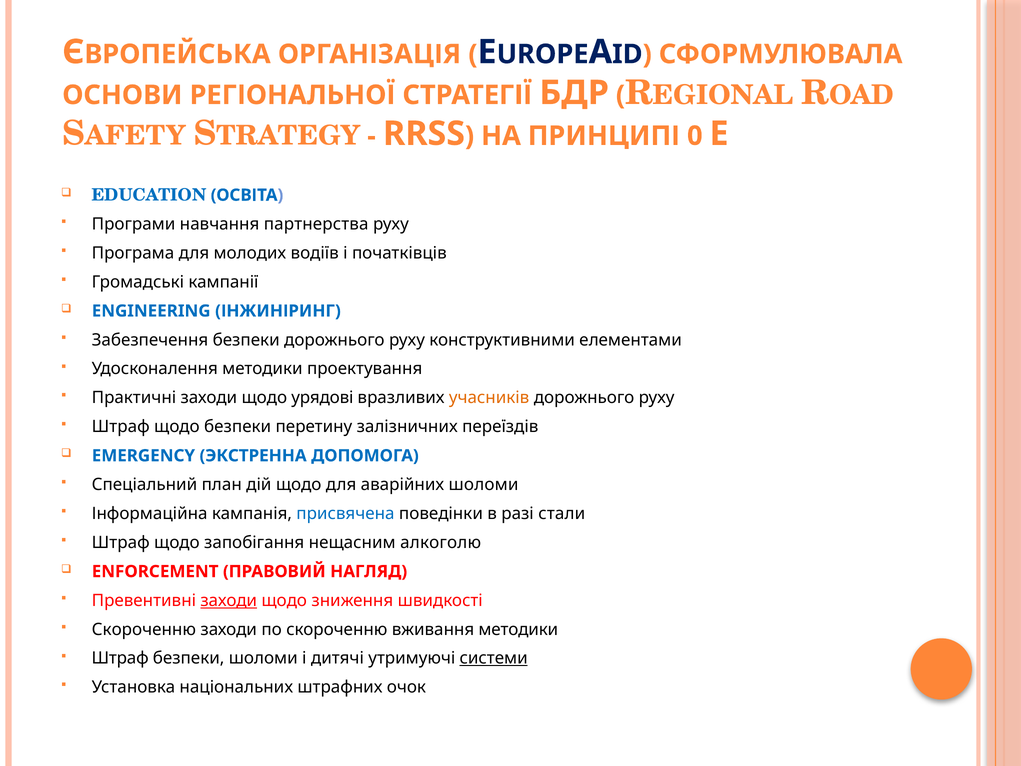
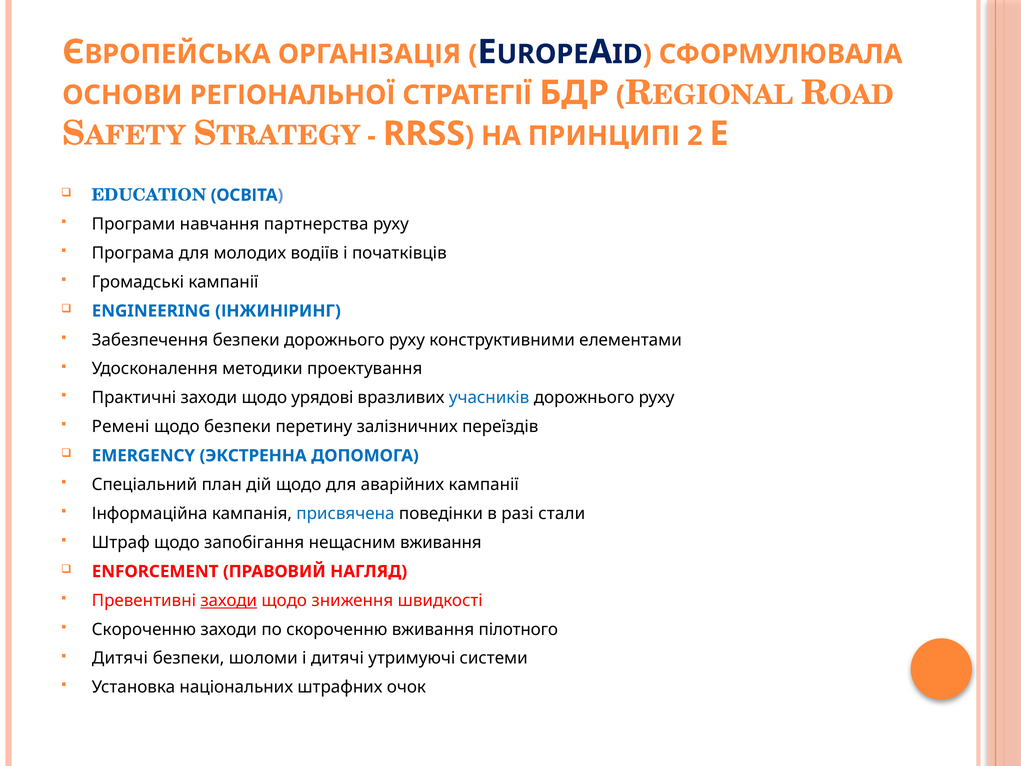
0: 0 -> 2 (695, 136)
учасників colour: orange -> blue (489, 398)
Штраф: Штраф -> Ремені (121, 427)
аварійних шоломи: шоломи -> кампанії (484, 485)
нещасним алкоголю: алкоголю -> вживання (441, 542)
вживання методики: методики -> пілотного (518, 629)
Штраф: Штраф -> Дитячі (120, 658)
системи underline: present -> none (494, 658)
